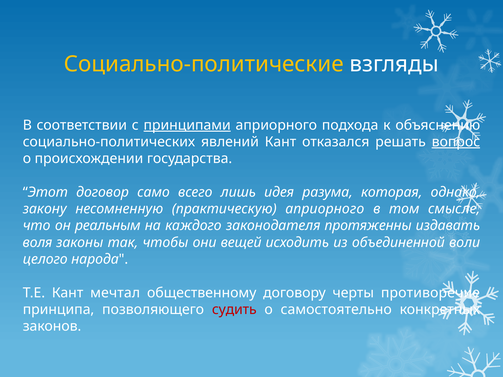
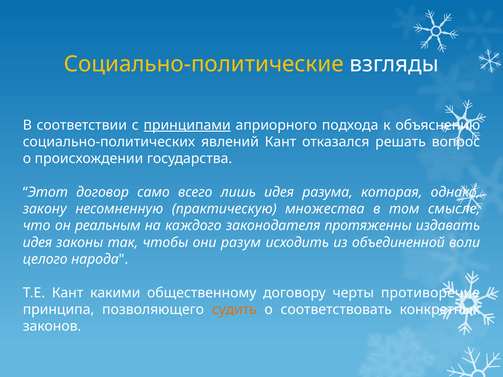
вопрос underline: present -> none (456, 142)
практическую априорного: априорного -> множества (325, 209)
воля: воля -> идея (37, 243)
вещей: вещей -> разум (241, 243)
мечтал: мечтал -> какими (115, 293)
судить colour: red -> orange (234, 310)
самостоятельно: самостоятельно -> соответствовать (336, 310)
